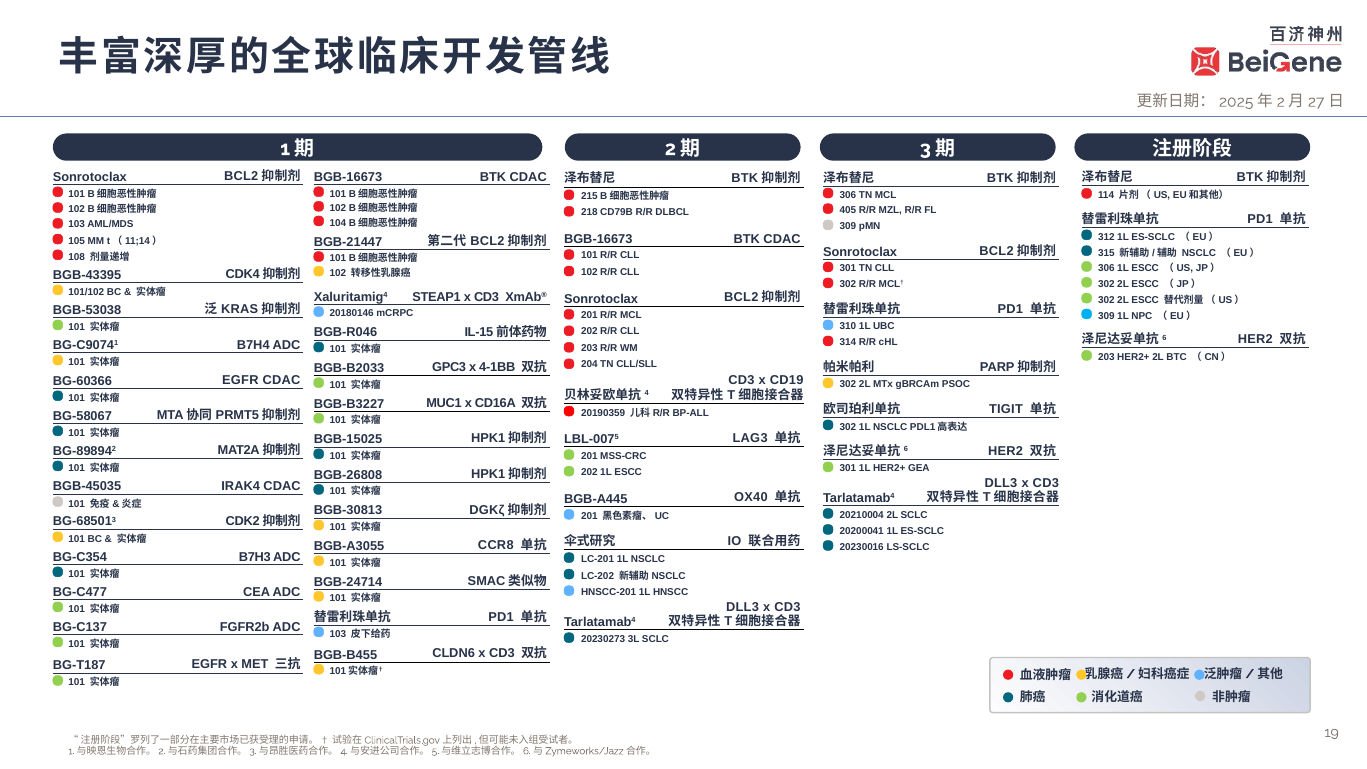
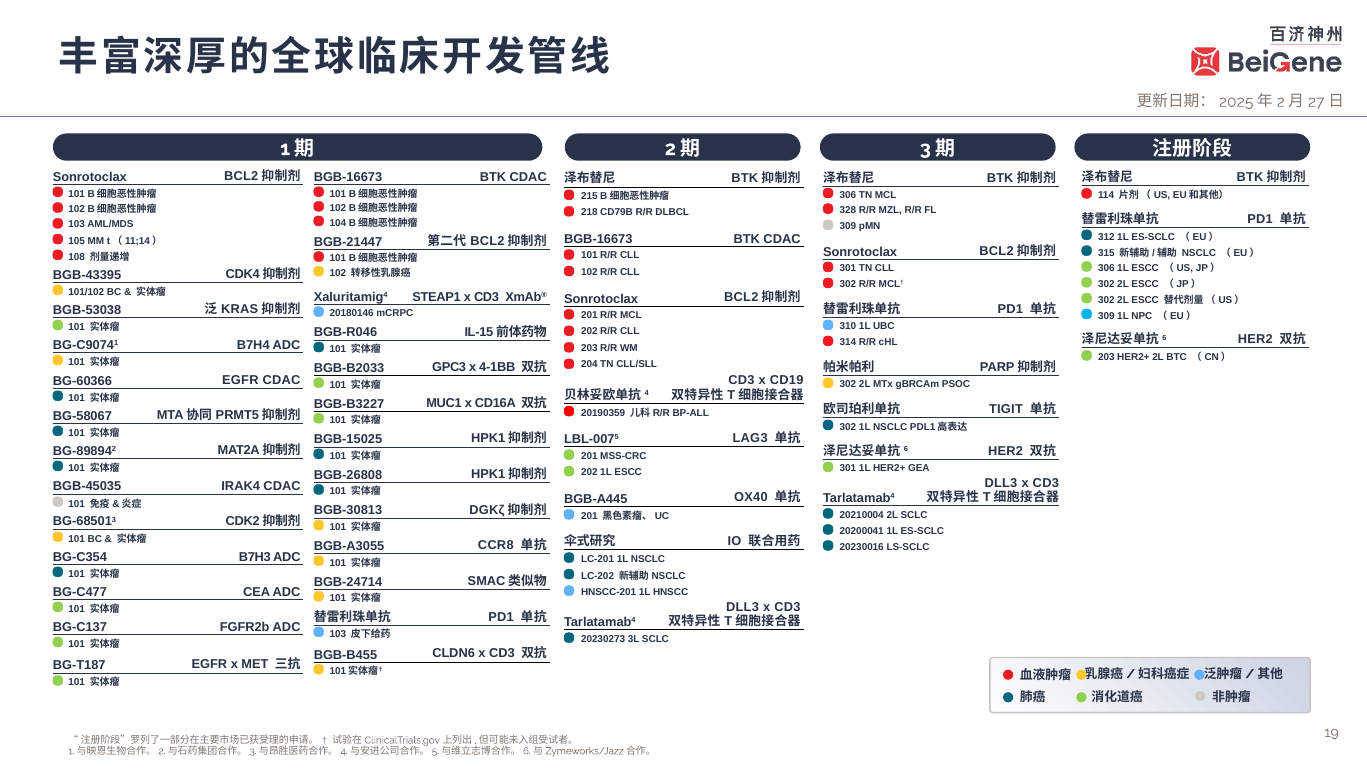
405: 405 -> 328 (848, 210)
